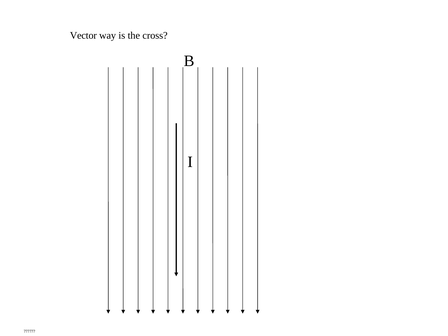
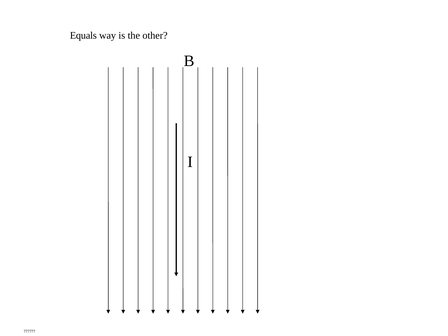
Vector: Vector -> Equals (83, 36)
cross: cross -> other (155, 36)
